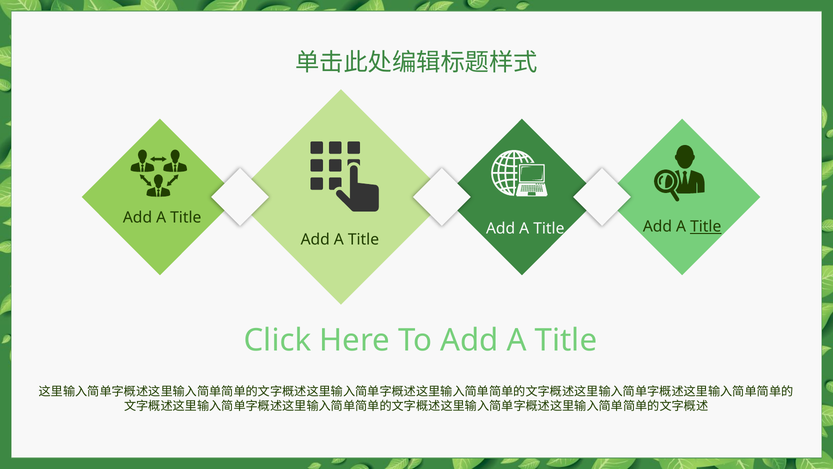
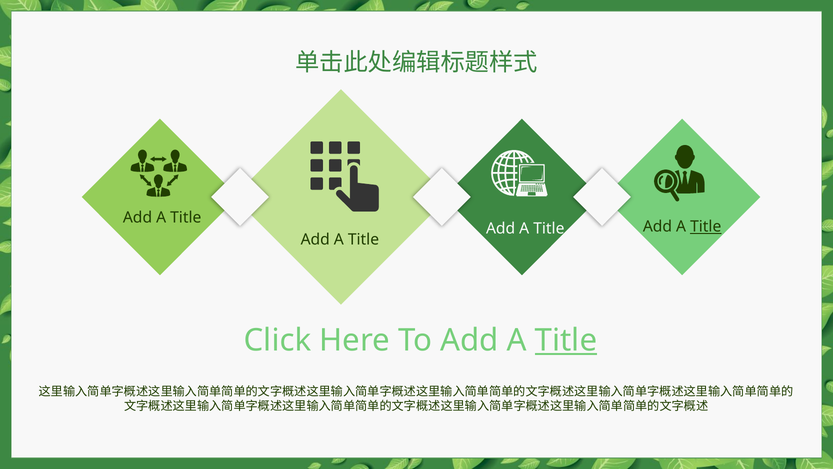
Title underline: none -> present (566, 340)
